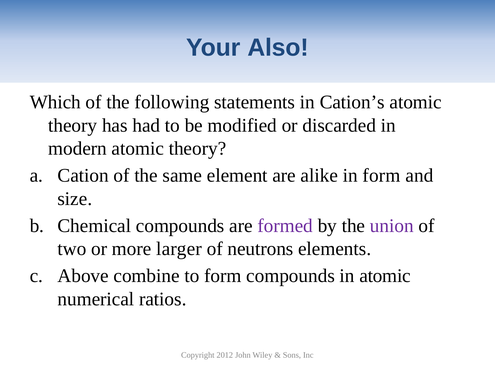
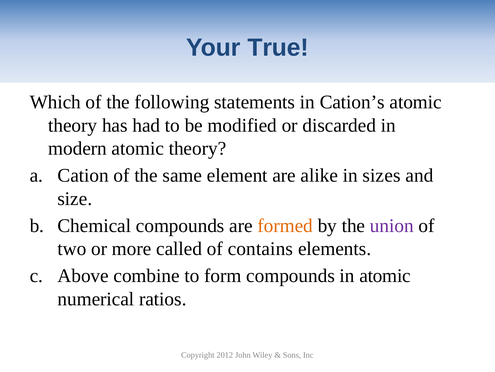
Also: Also -> True (278, 48)
in form: form -> sizes (382, 175)
formed colour: purple -> orange (285, 225)
larger: larger -> called (179, 248)
neutrons: neutrons -> contains (260, 248)
